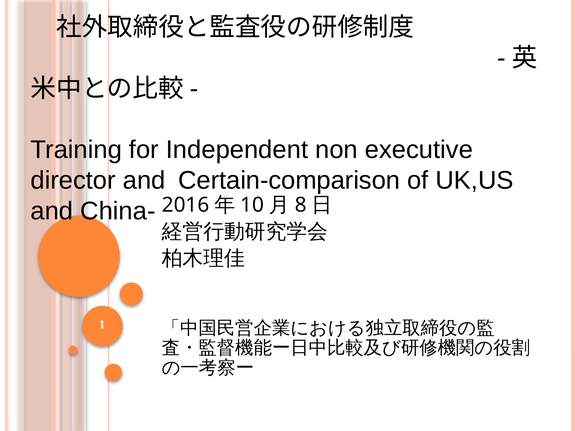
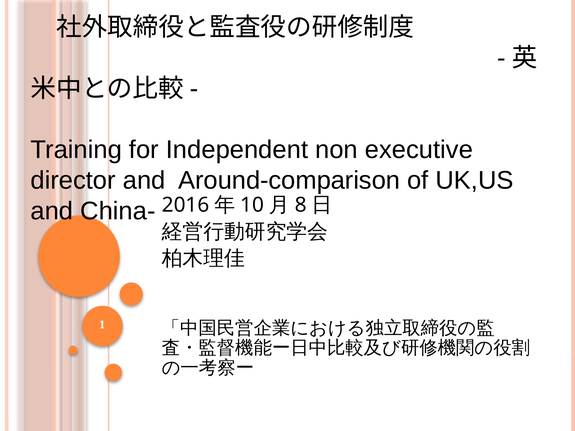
Certain-comparison: Certain-comparison -> Around-comparison (289, 181)
